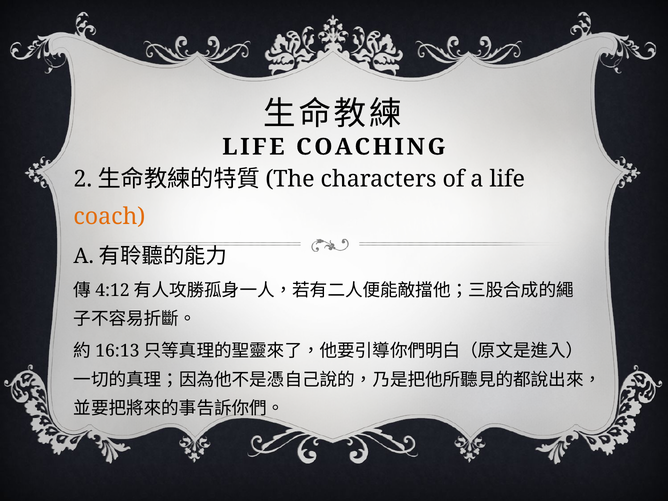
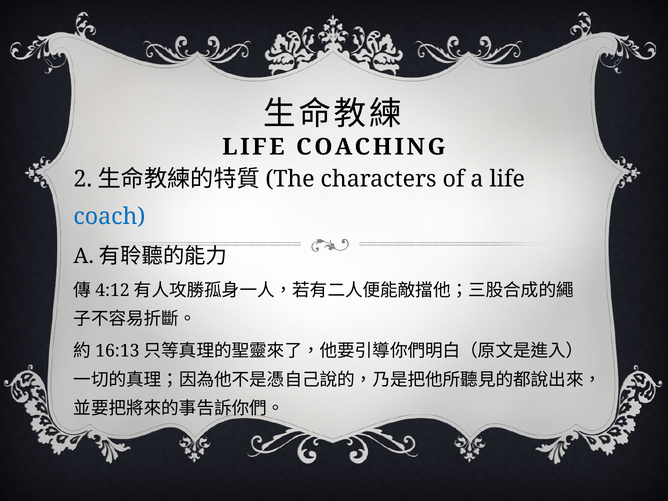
coach colour: orange -> blue (109, 216)
